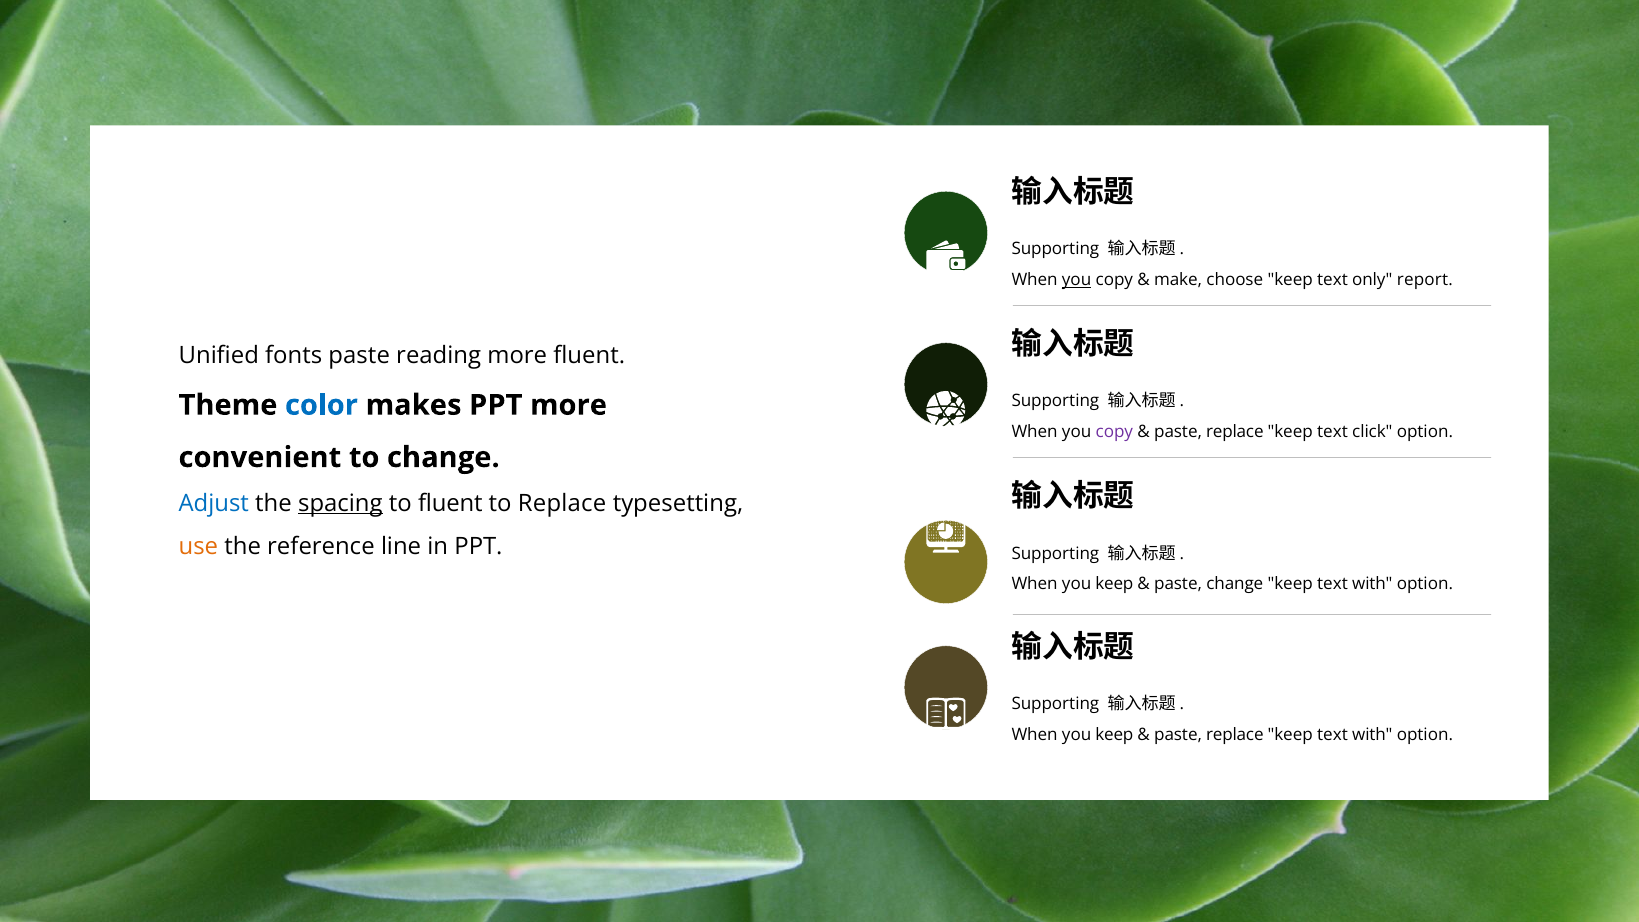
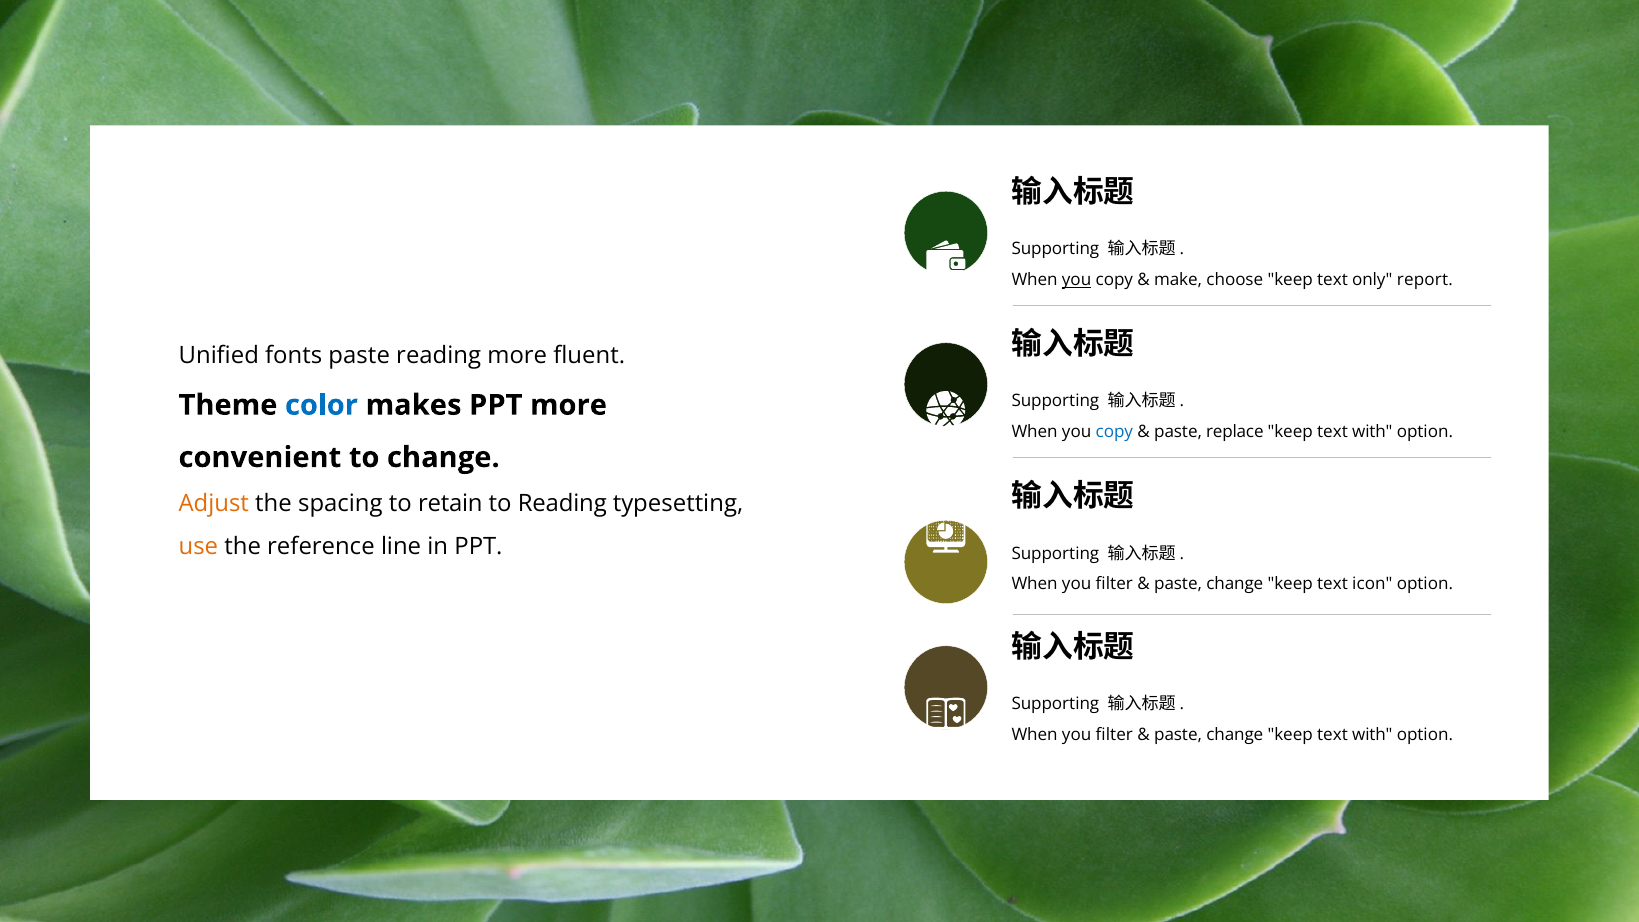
copy colour: purple -> blue (1114, 432)
click: click -> with (1372, 432)
Adjust colour: blue -> orange (214, 503)
spacing underline: present -> none (340, 503)
to fluent: fluent -> retain (450, 503)
to Replace: Replace -> Reading (562, 503)
keep: keep -> filter (1114, 584)
with: with -> icon (1372, 584)
keep: keep -> filter (1114, 735)
replace: replace -> change (1235, 735)
